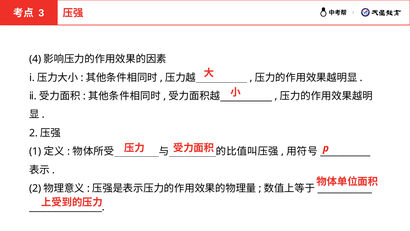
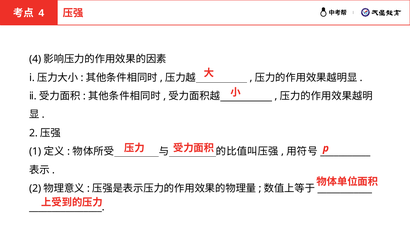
3: 3 -> 4 (41, 13)
